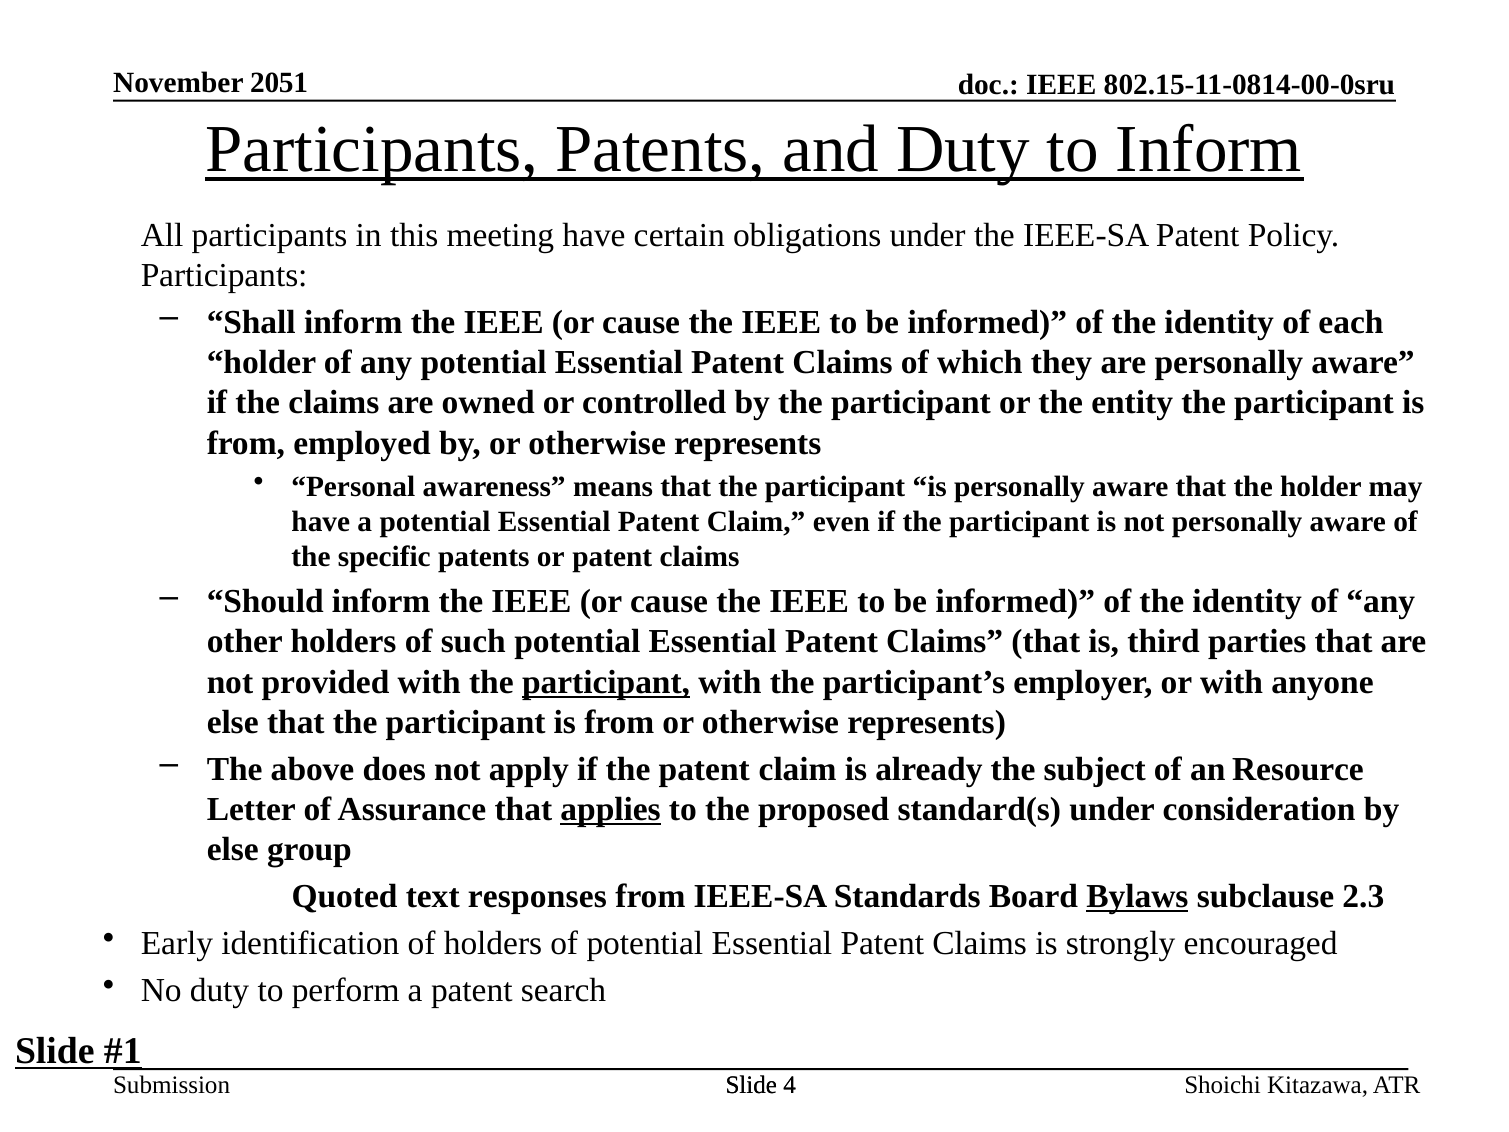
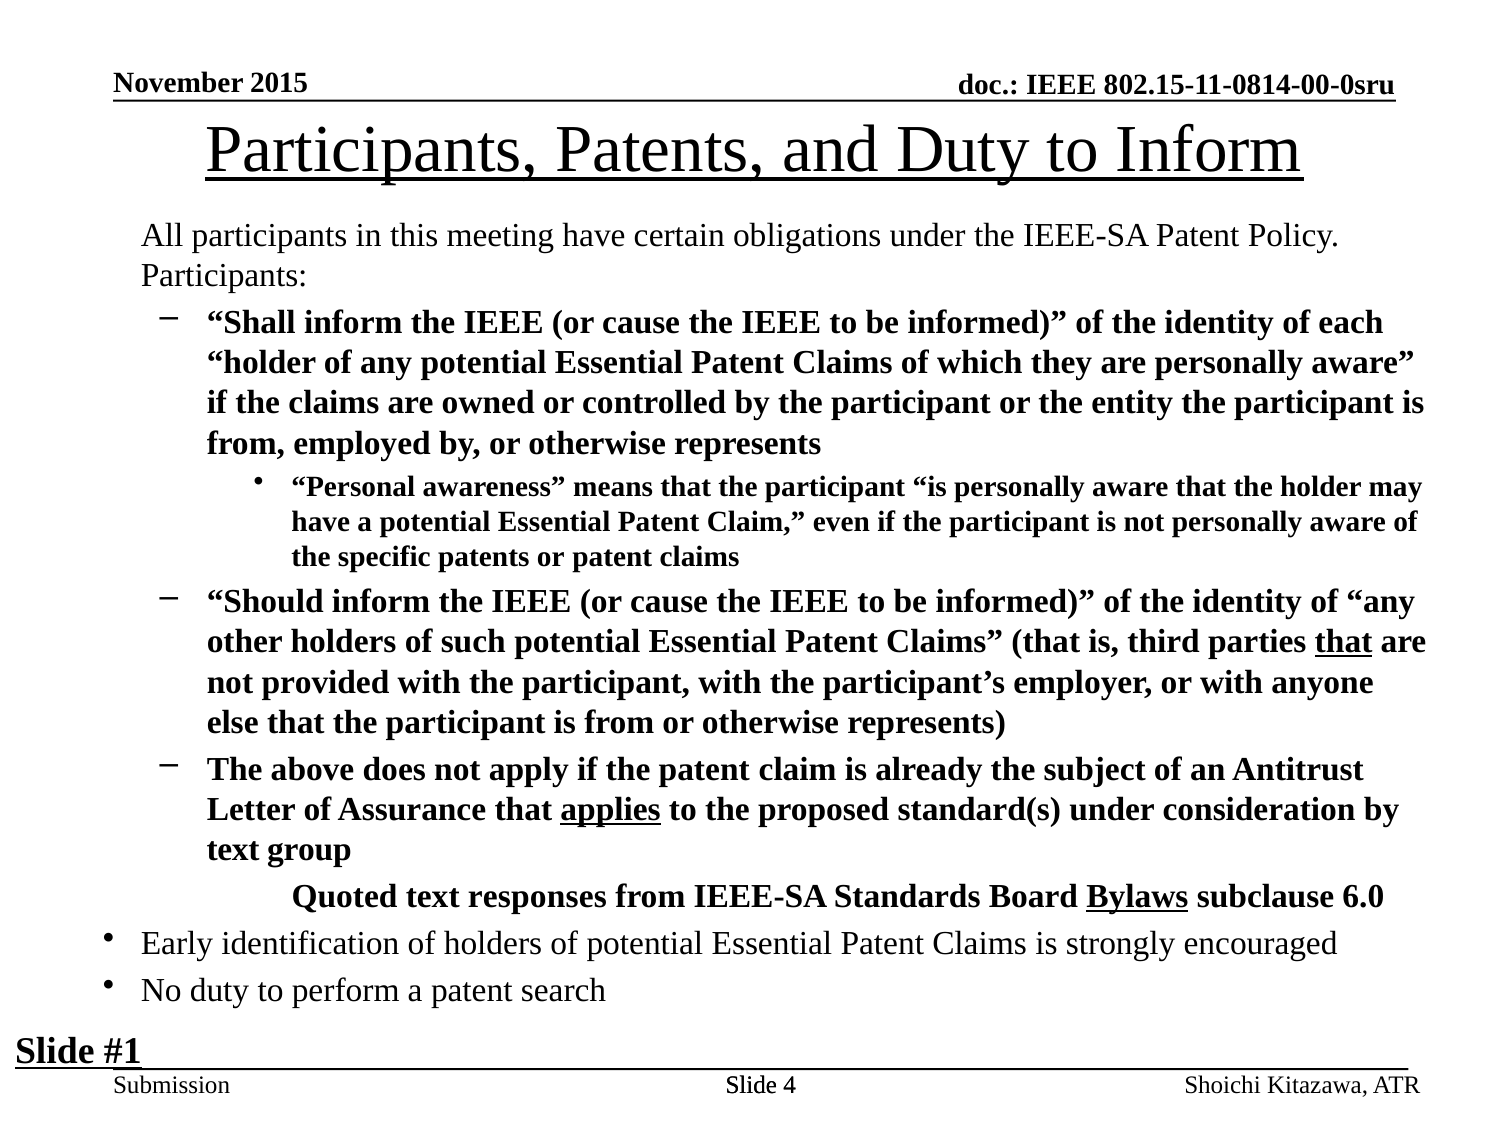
2051: 2051 -> 2015 (279, 82)
that underline: none -> present (1344, 642)
participant underline: present -> none (606, 682)
Resource: Resource -> Antitrust (1298, 769)
else: else -> text (233, 850)
2.3: 2.3 -> 6.0 (1363, 896)
